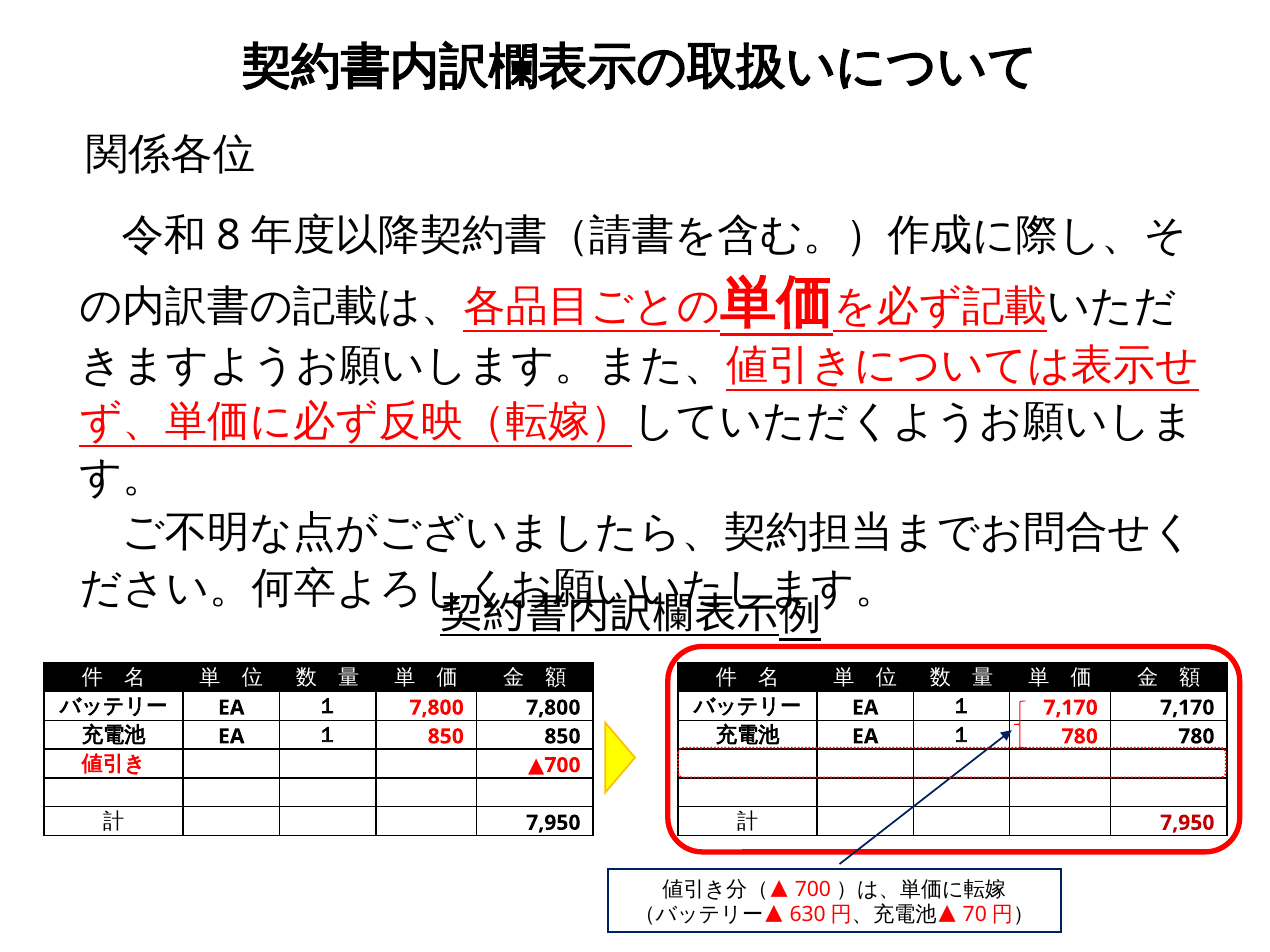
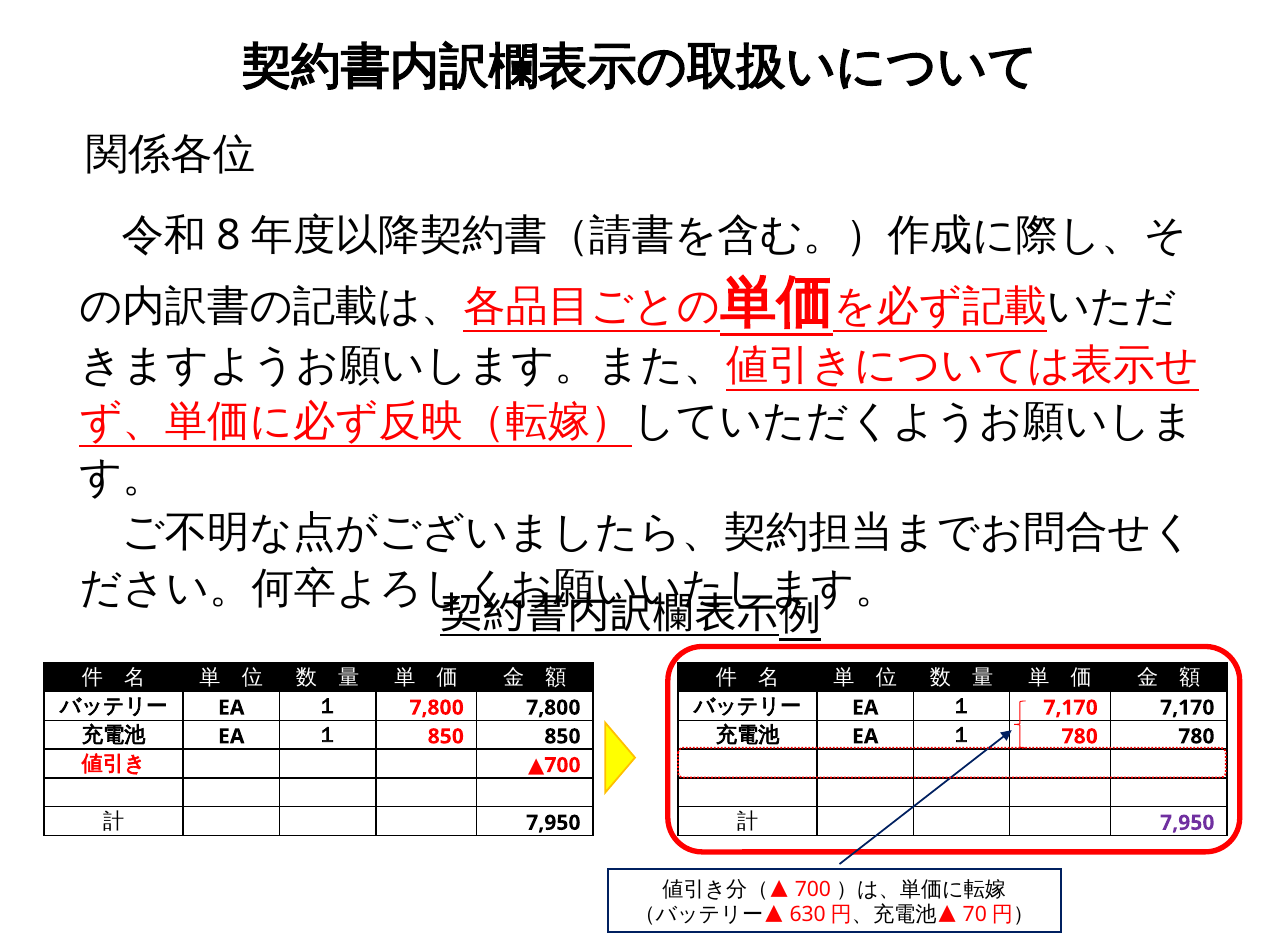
7,950 colour: red -> purple (1187, 823)
